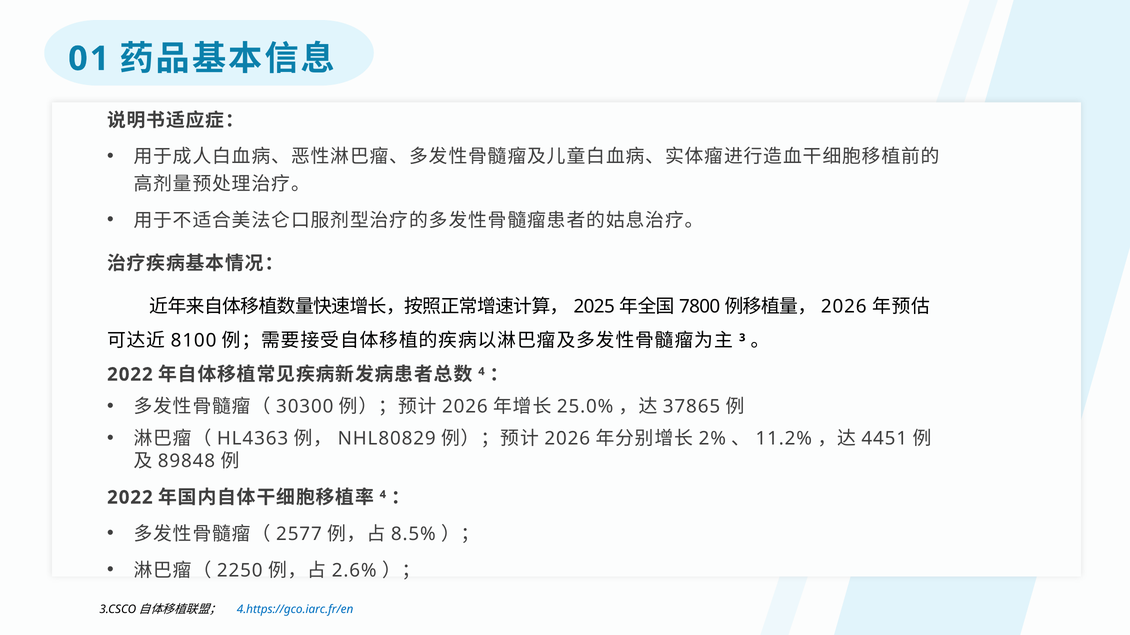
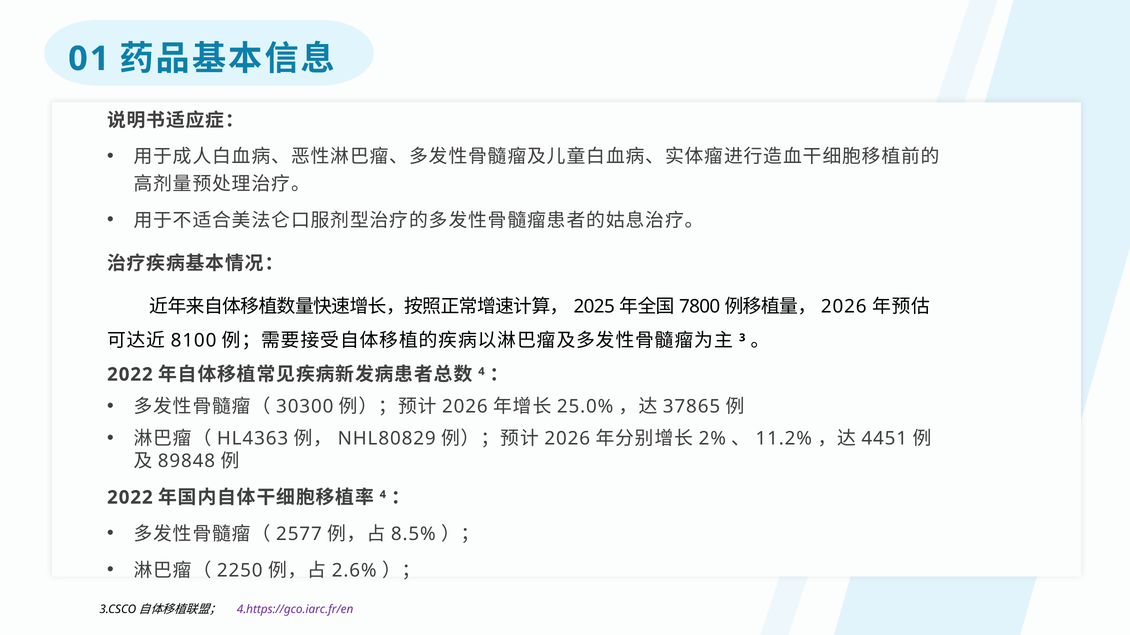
4.https://gco.iarc.fr/en colour: blue -> purple (295, 610)
